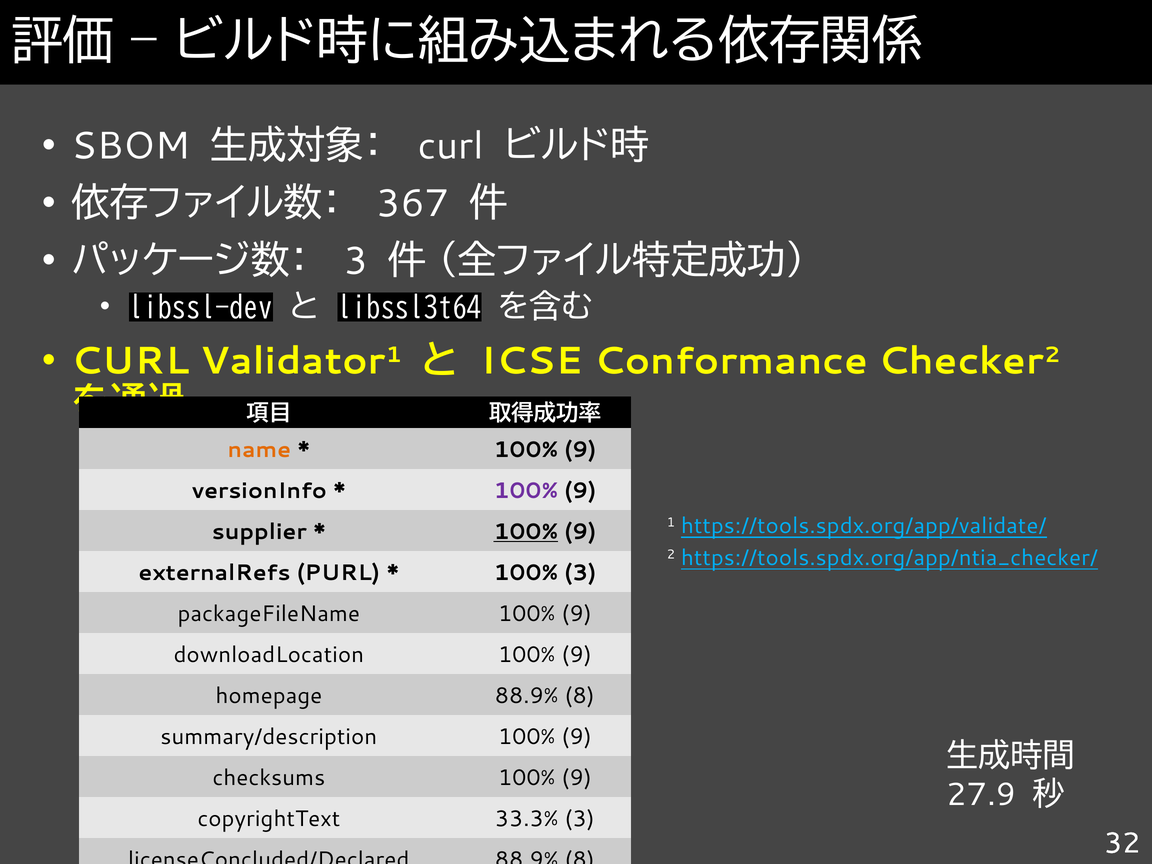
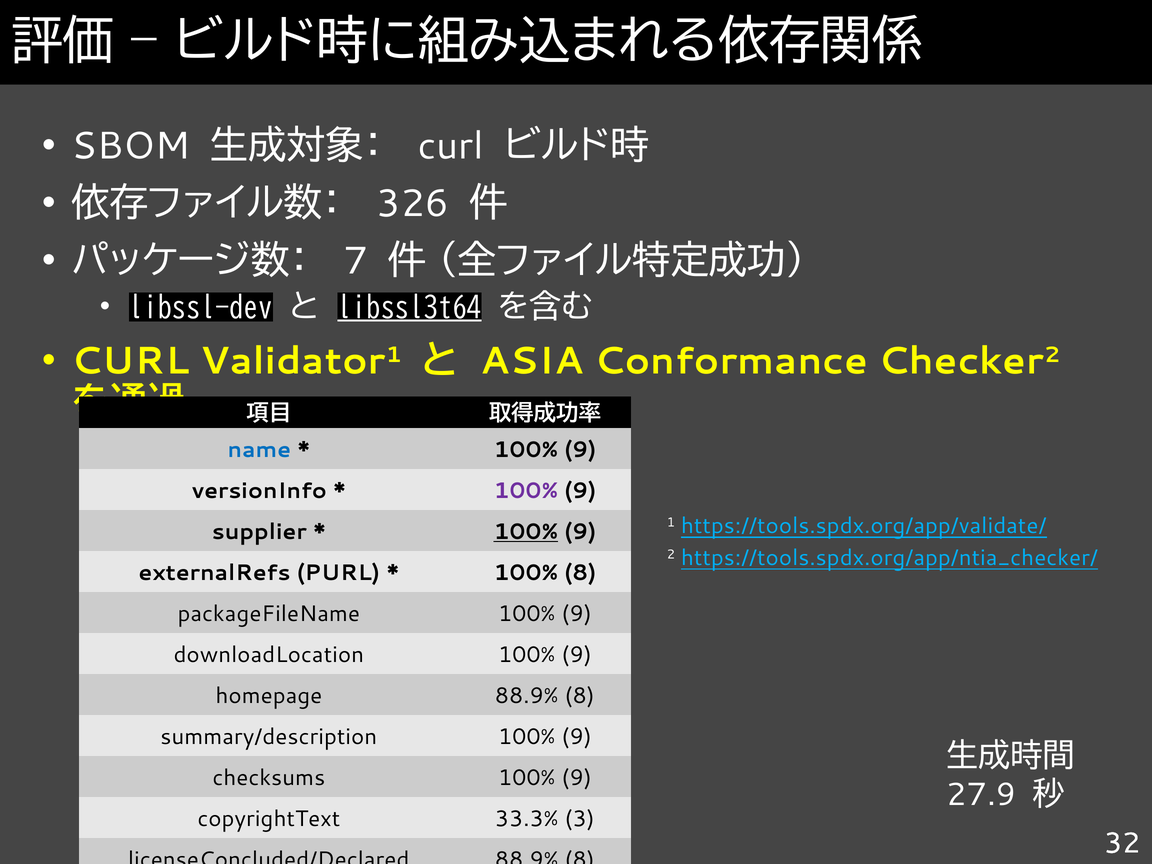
367: 367 -> 326 (413, 204)
3: 3 -> 7 (356, 261)
libssl3t64 underline: none -> present (409, 308)
ICSE: ICSE -> ASIA (532, 361)
name colour: orange -> blue (259, 450)
100% 3: 3 -> 8 (580, 573)
